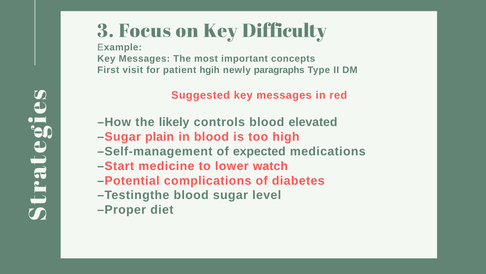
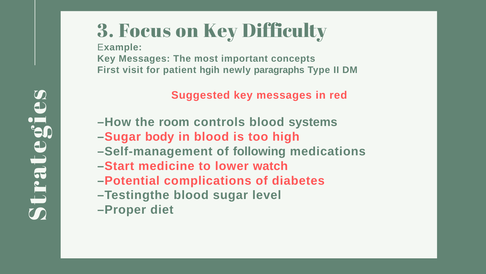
likely: likely -> room (174, 122)
elevated: elevated -> systems (313, 122)
plain: plain -> body (160, 137)
expected: expected -> following (259, 151)
